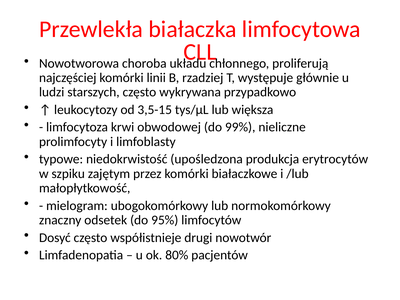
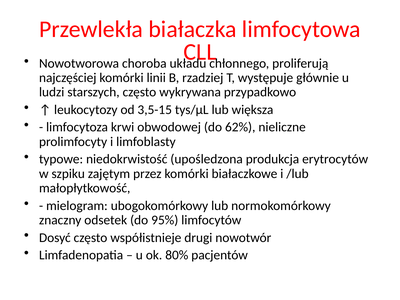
99%: 99% -> 62% (240, 127)
